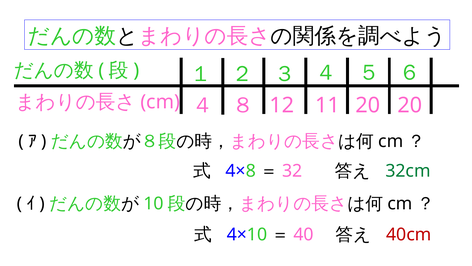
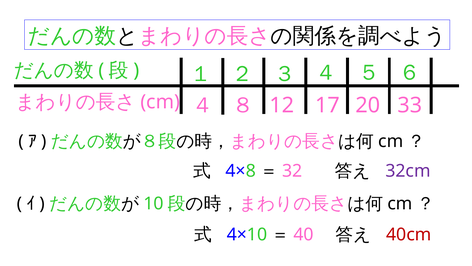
11: 11 -> 17 (327, 105)
20 20: 20 -> 33 (410, 105)
32cm colour: green -> purple (408, 171)
